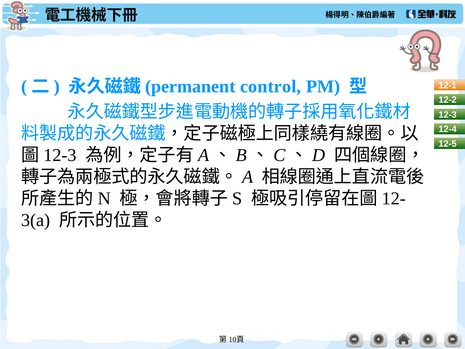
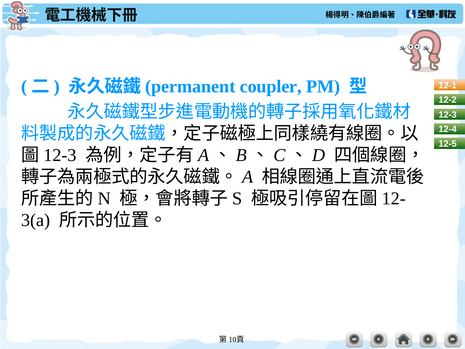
control: control -> coupler (271, 86)
